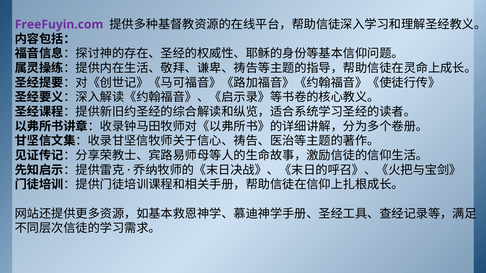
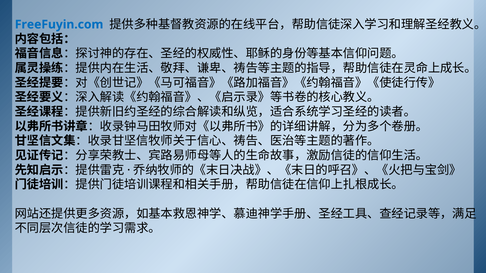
FreeFuyin.com colour: purple -> blue (59, 25)
